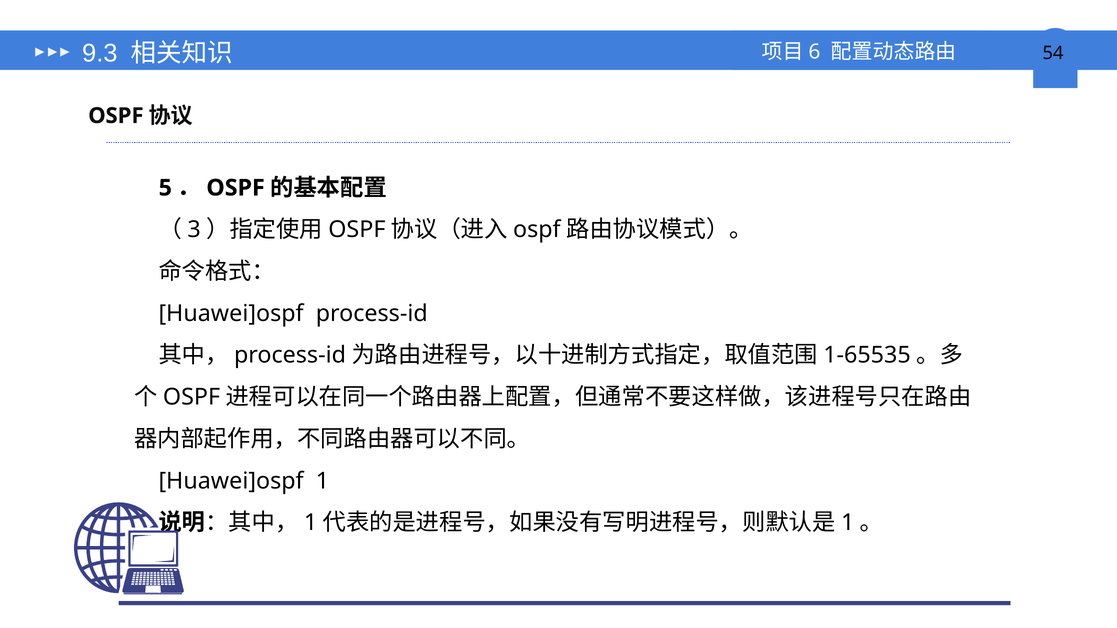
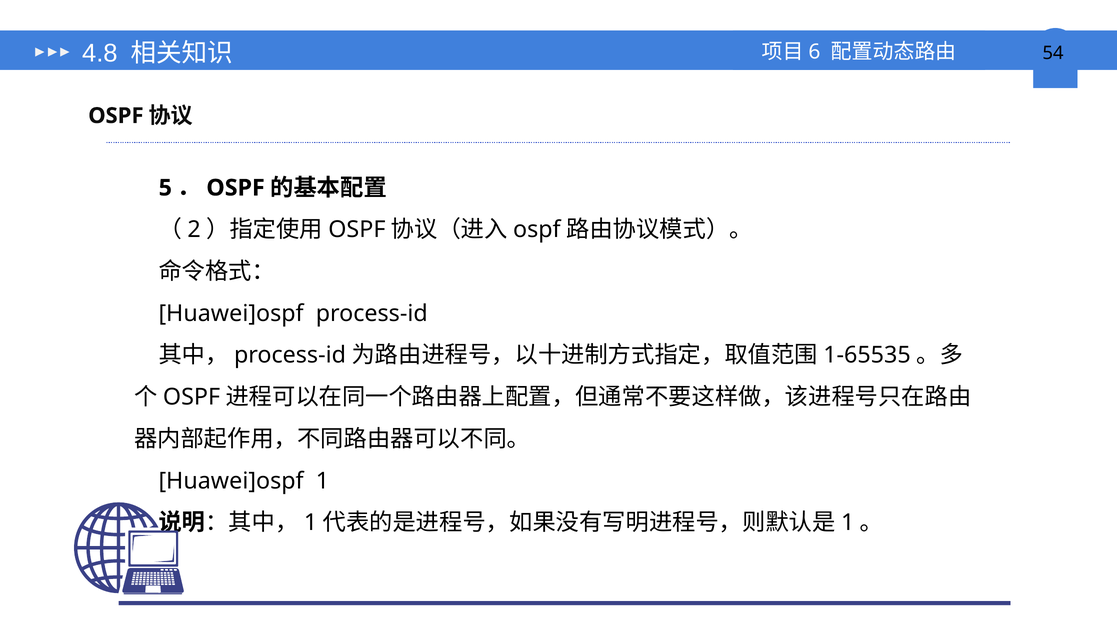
9.3: 9.3 -> 4.8 (100, 53)
3: 3 -> 2 (194, 230)
